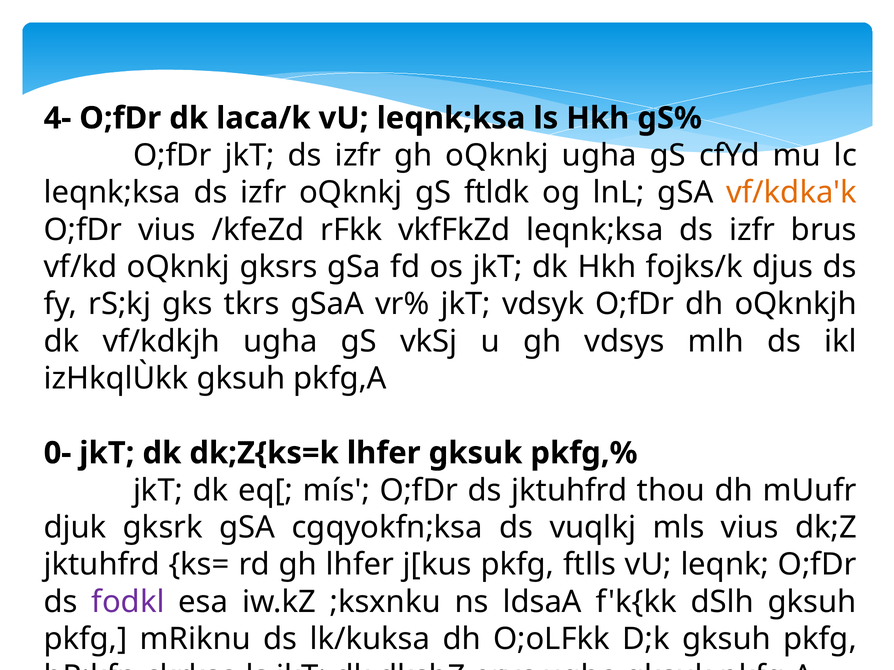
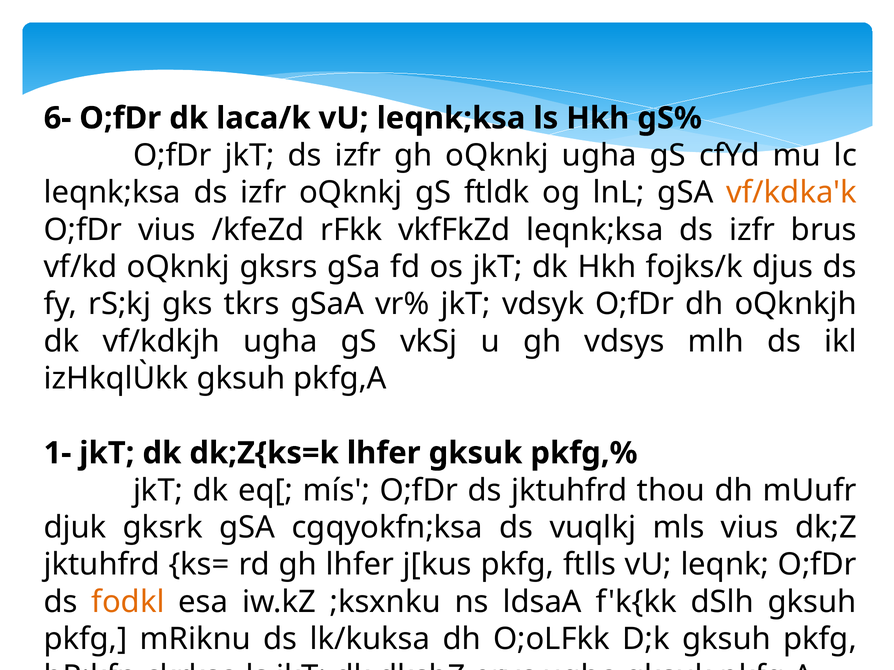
4-: 4- -> 6- (57, 118)
0-: 0- -> 1- (57, 453)
fodkl colour: purple -> orange (128, 602)
